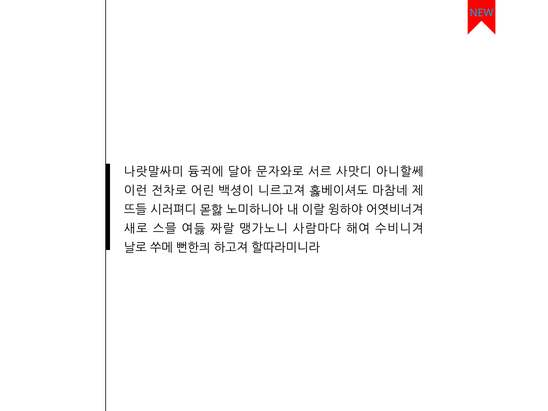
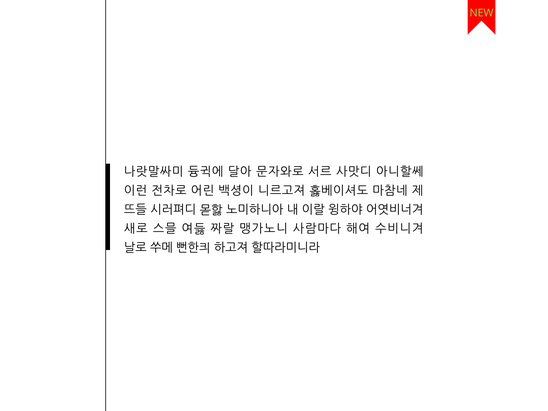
NEW colour: light blue -> light green (481, 13)
